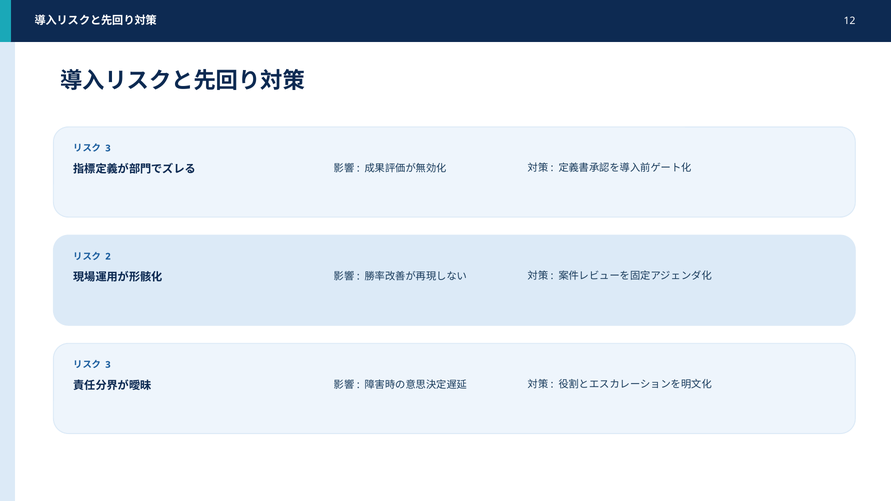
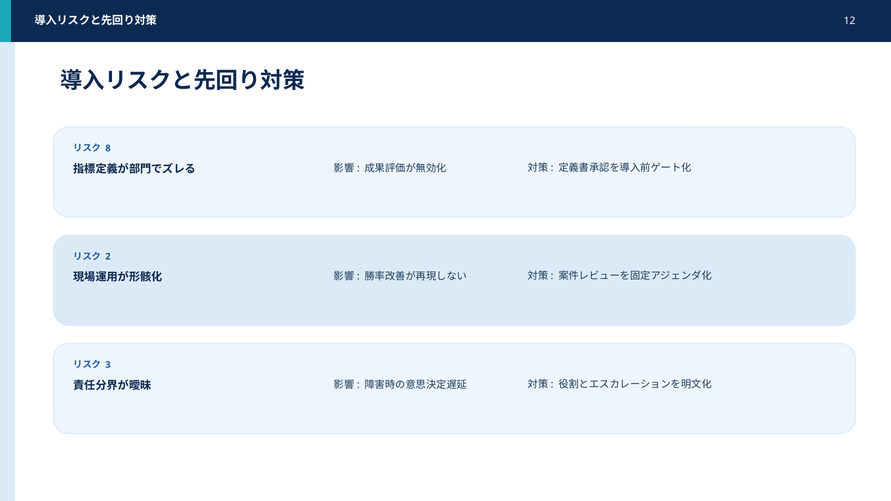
3: 3 -> 8 (108, 148)
